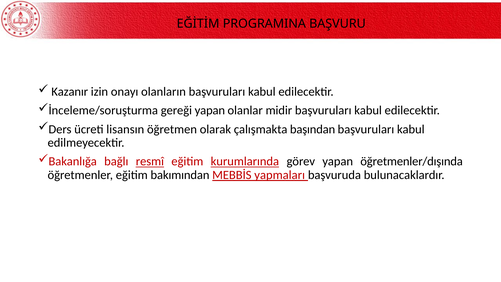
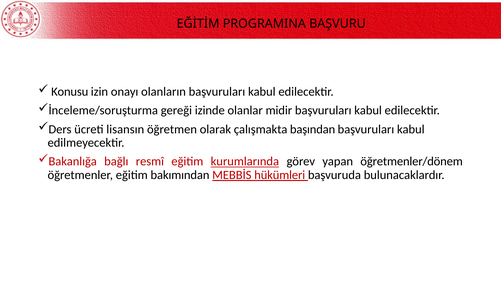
Kazanır: Kazanır -> Konusu (70, 92)
gereği yapan: yapan -> izinde (210, 110)
resmî underline: present -> none (150, 161)
öğretmenler/dışında: öğretmenler/dışında -> öğretmenler/dönem (412, 161)
yapmaları: yapmaları -> hükümleri (280, 175)
